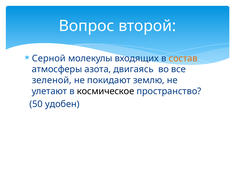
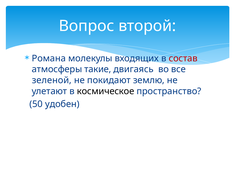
Серной: Серной -> Романа (49, 58)
состав colour: orange -> red (183, 58)
азота: азота -> такие (98, 69)
